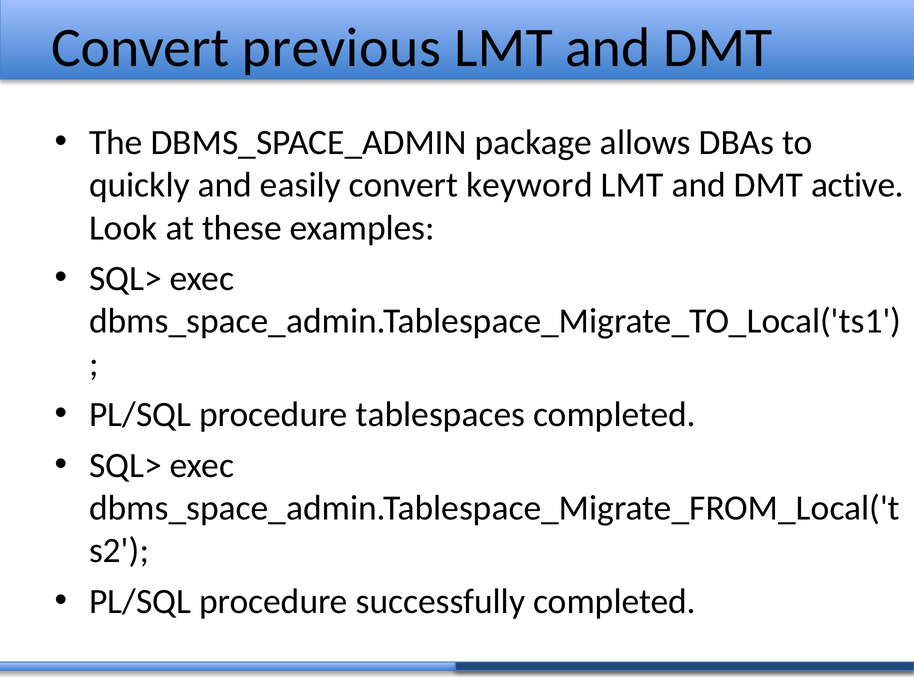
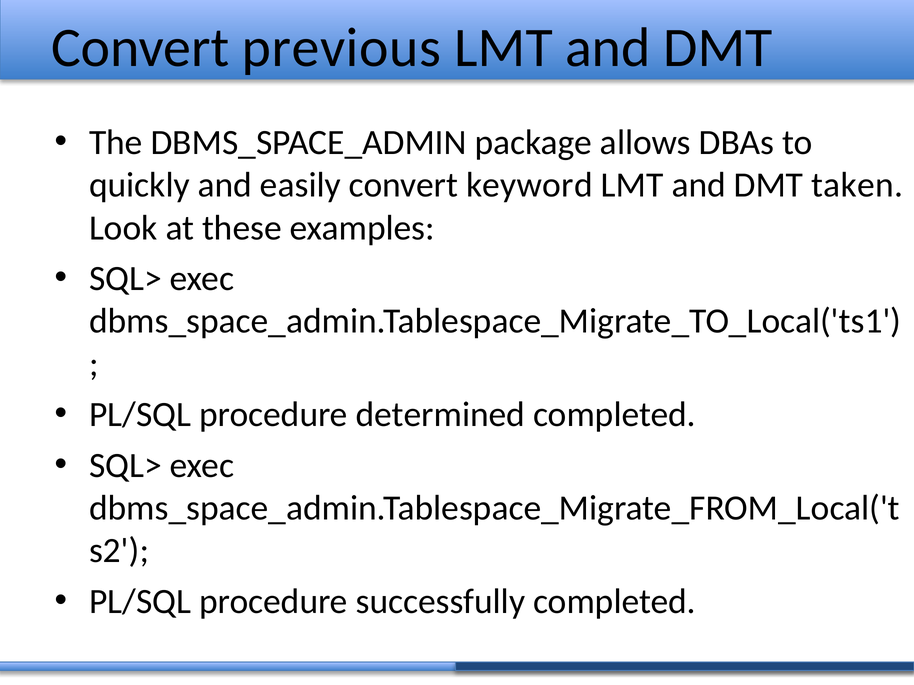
active: active -> taken (857, 185)
tablespaces: tablespaces -> determined (440, 415)
